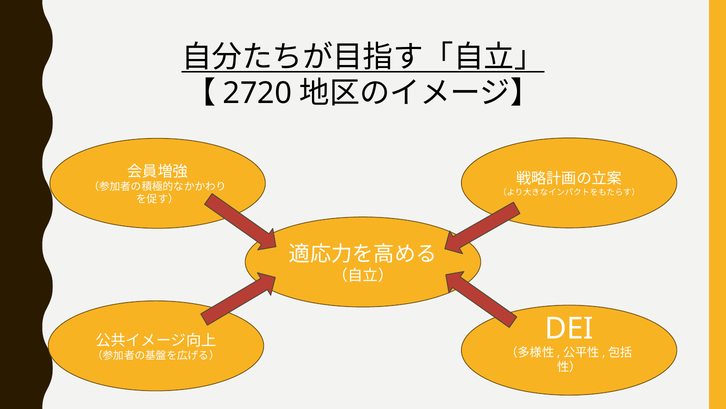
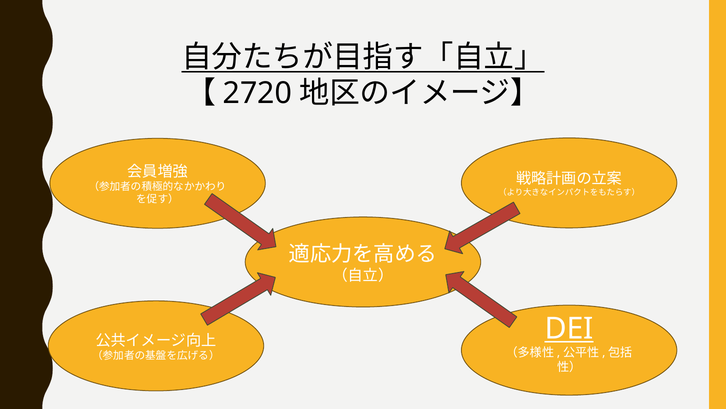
DEI underline: none -> present (569, 328)
